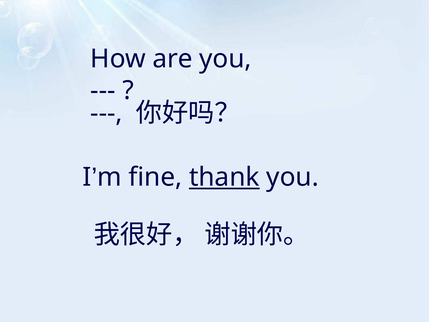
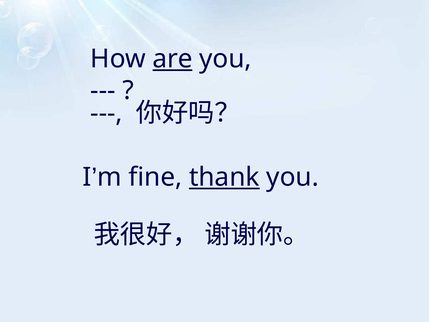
are underline: none -> present (172, 59)
